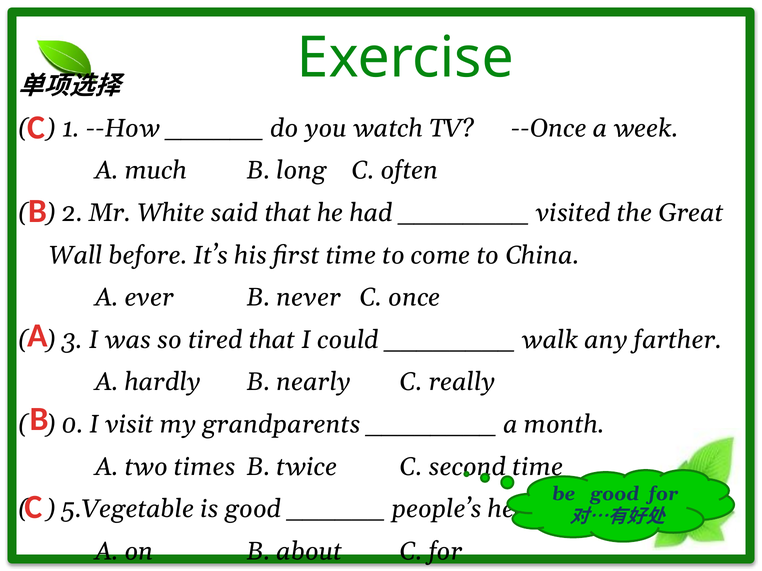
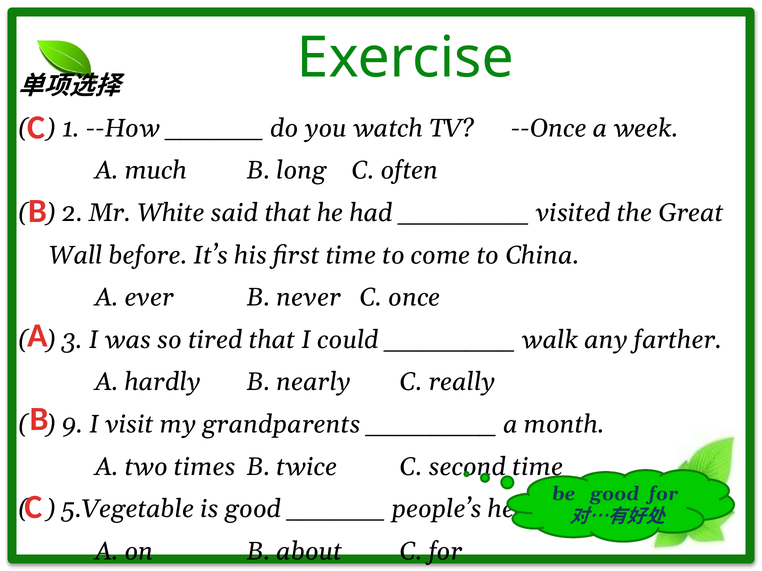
0: 0 -> 9 (72, 425)
